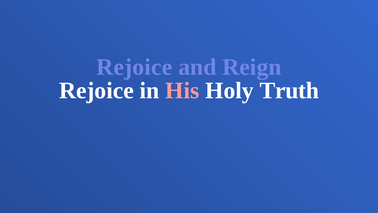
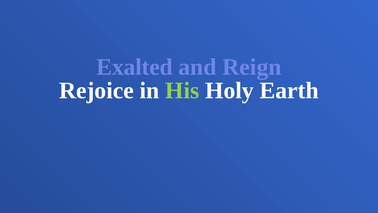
Rejoice: Rejoice -> Exalted (135, 67)
His colour: pink -> light green (182, 90)
Truth: Truth -> Earth (289, 90)
